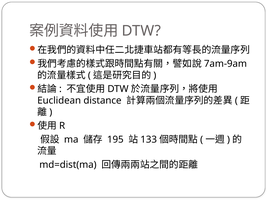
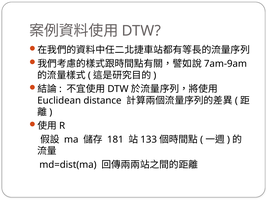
195: 195 -> 181 (115, 140)
